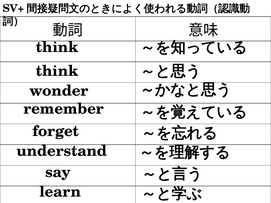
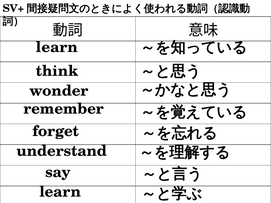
think: think -> learn (57, 47)
